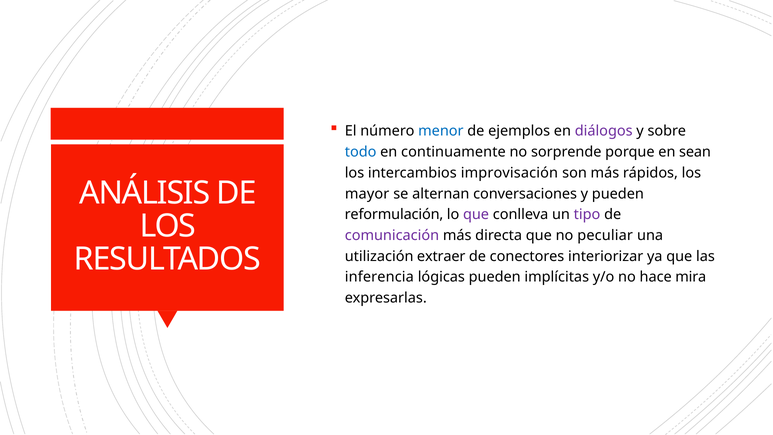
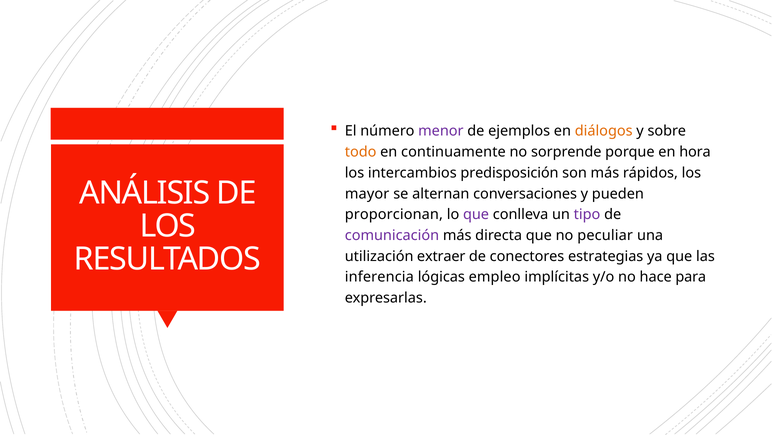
menor colour: blue -> purple (441, 131)
diálogos colour: purple -> orange (604, 131)
todo colour: blue -> orange (361, 152)
sean: sean -> hora (695, 152)
improvisación: improvisación -> predisposición (510, 173)
reformulación: reformulación -> proporcionan (394, 214)
interiorizar: interiorizar -> estrategias (606, 256)
lógicas pueden: pueden -> empleo (495, 277)
mira: mira -> para (691, 277)
